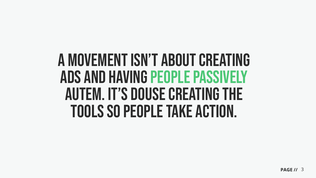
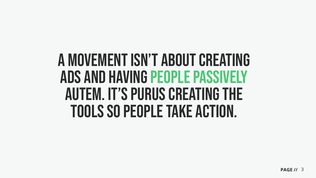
douse: douse -> purus (148, 94)
